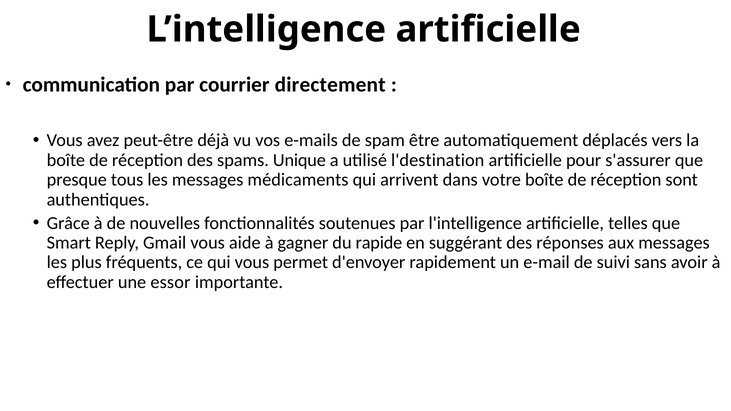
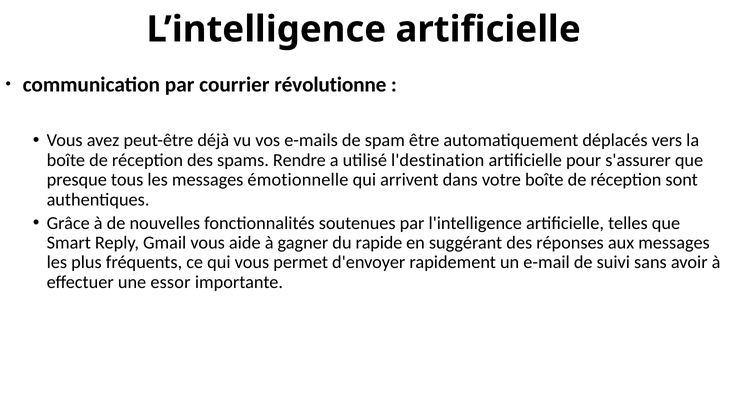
directement: directement -> révolutionne (330, 85)
Unique: Unique -> Rendre (299, 160)
médicaments: médicaments -> émotionnelle (298, 180)
